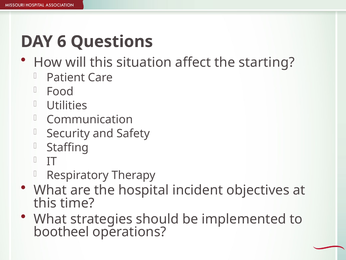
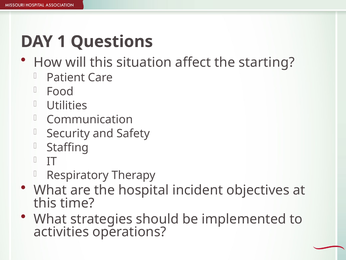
6: 6 -> 1 (62, 42)
bootheel: bootheel -> activities (61, 232)
